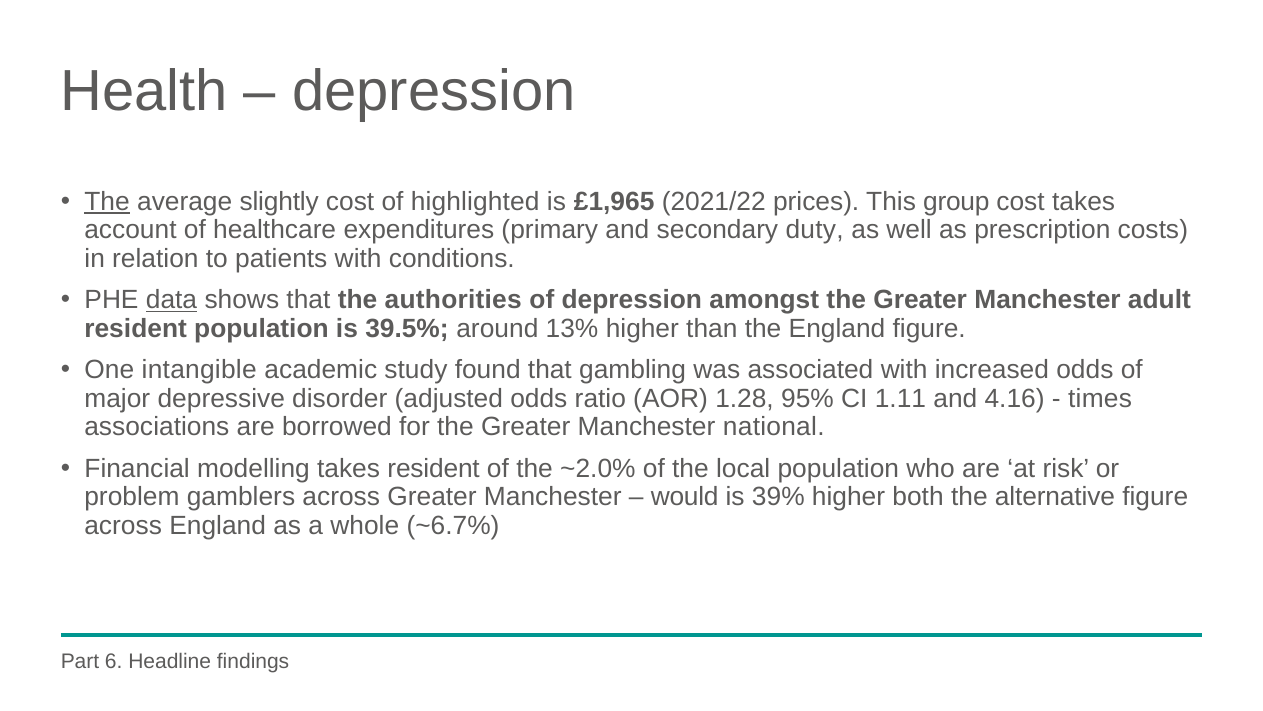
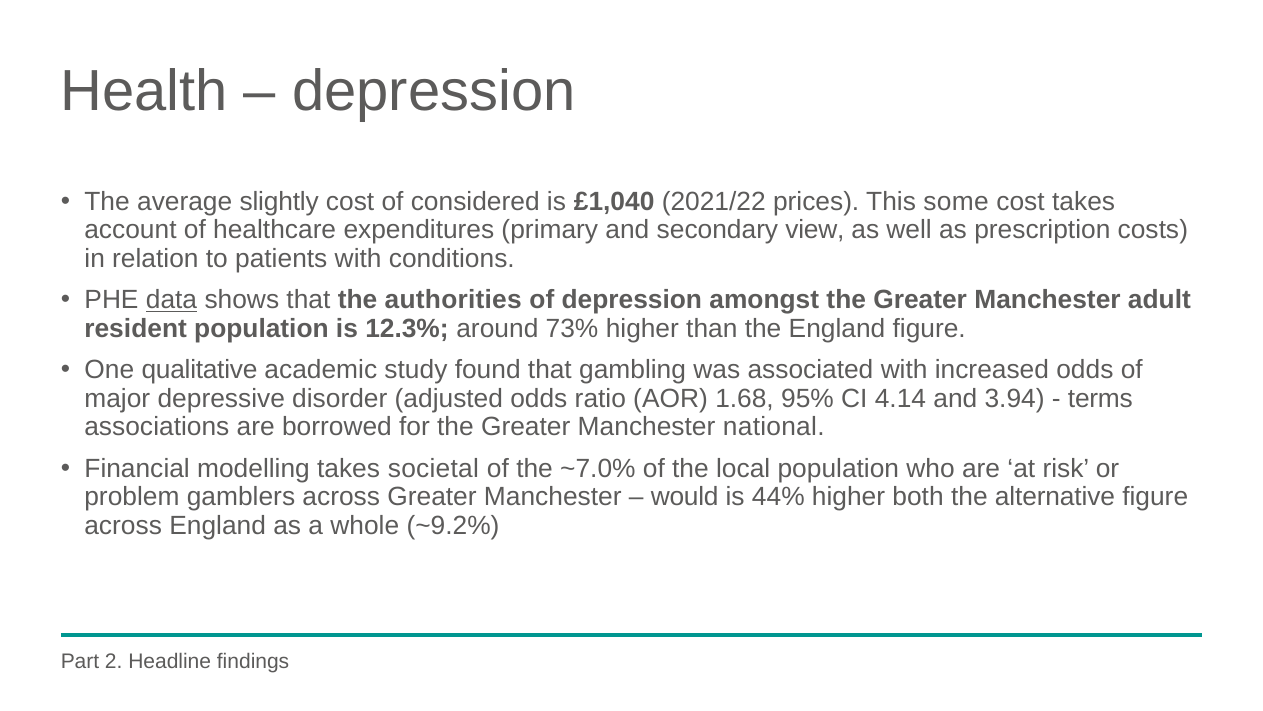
The underline: present -> none (107, 201)
highlighted: highlighted -> considered (475, 201)
£1,965: £1,965 -> £1,040 (614, 201)
group: group -> some (956, 201)
duty: duty -> view (815, 230)
39.5%: 39.5% -> 12.3% (407, 328)
13%: 13% -> 73% (572, 328)
intangible: intangible -> qualitative (199, 370)
1.28: 1.28 -> 1.68 (745, 398)
1.11: 1.11 -> 4.14 (900, 398)
4.16: 4.16 -> 3.94 (1015, 398)
times: times -> terms (1100, 398)
takes resident: resident -> societal (433, 468)
~2.0%: ~2.0% -> ~7.0% (598, 468)
39%: 39% -> 44% (778, 497)
~6.7%: ~6.7% -> ~9.2% (453, 525)
6: 6 -> 2 (114, 661)
